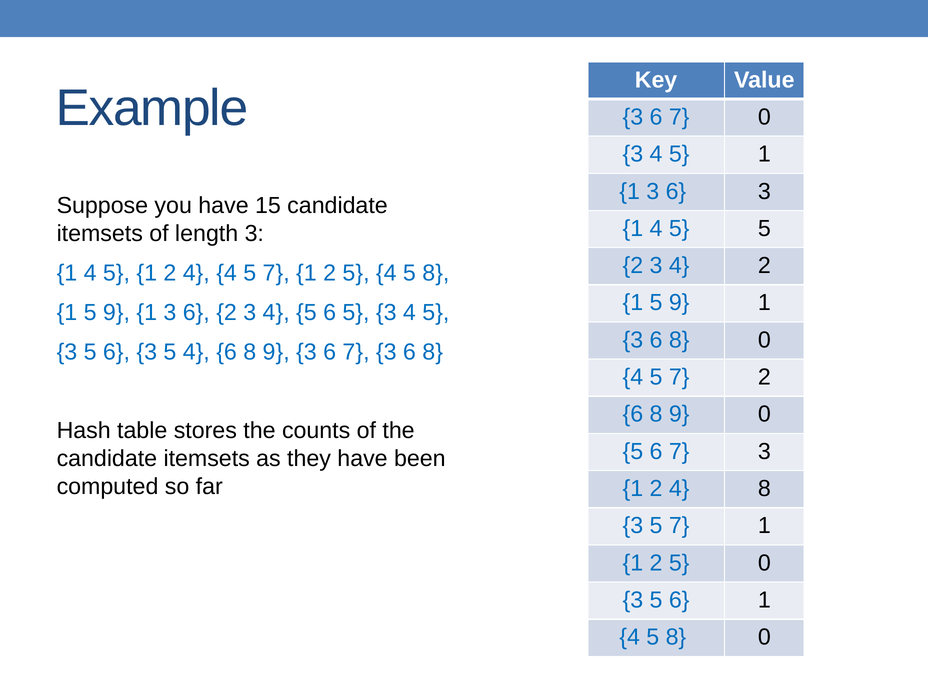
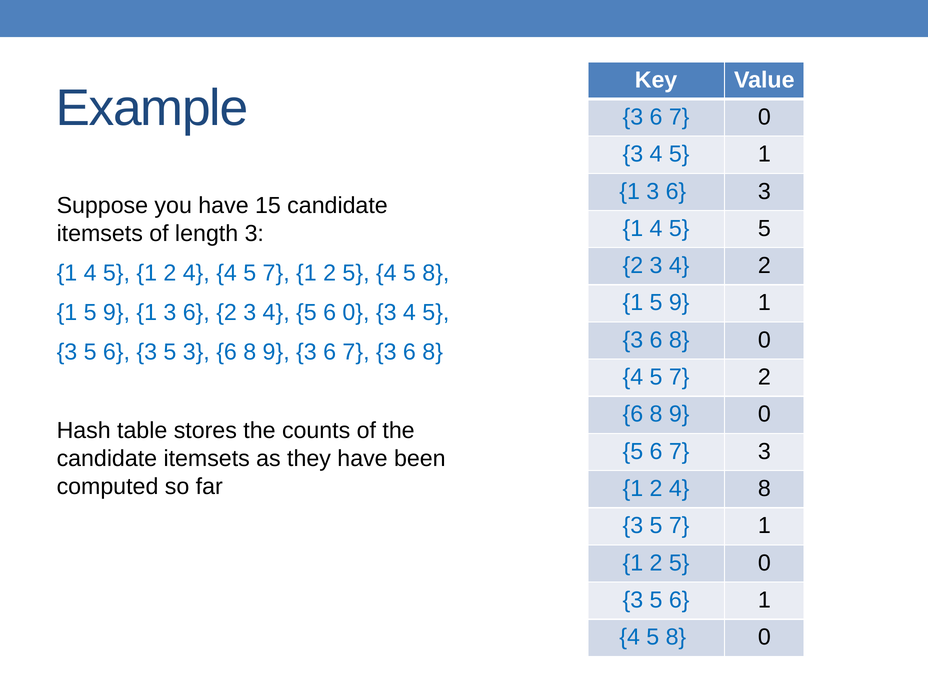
6 5: 5 -> 0 (356, 312)
3 5 4: 4 -> 3 (196, 352)
